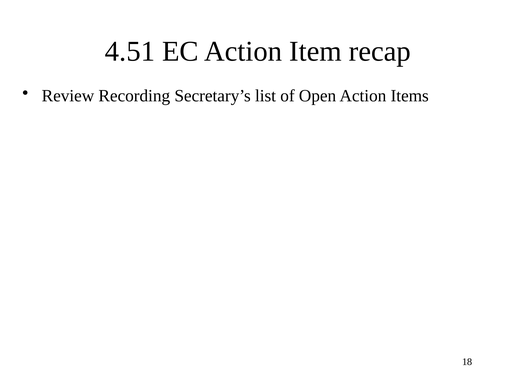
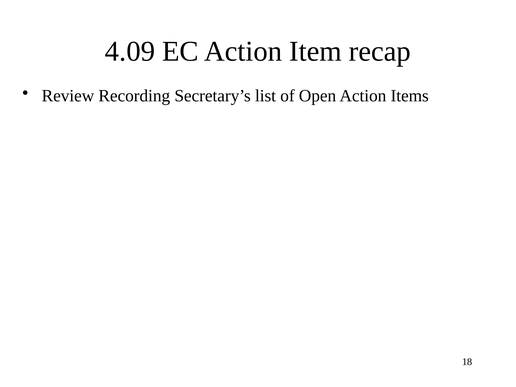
4.51: 4.51 -> 4.09 (130, 51)
